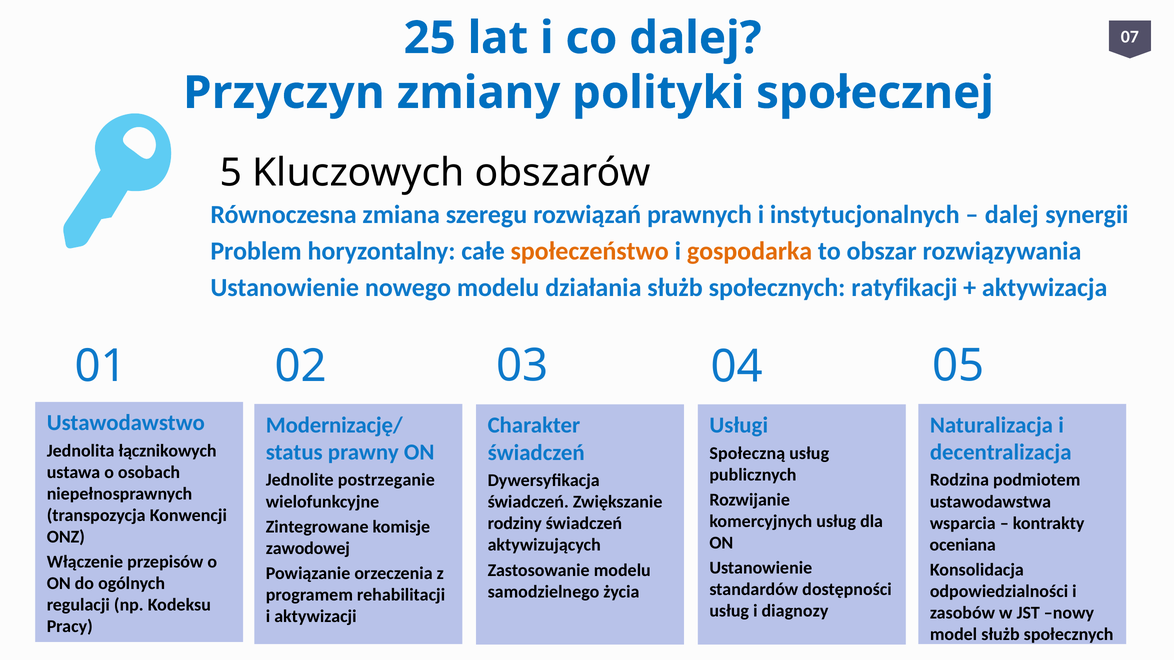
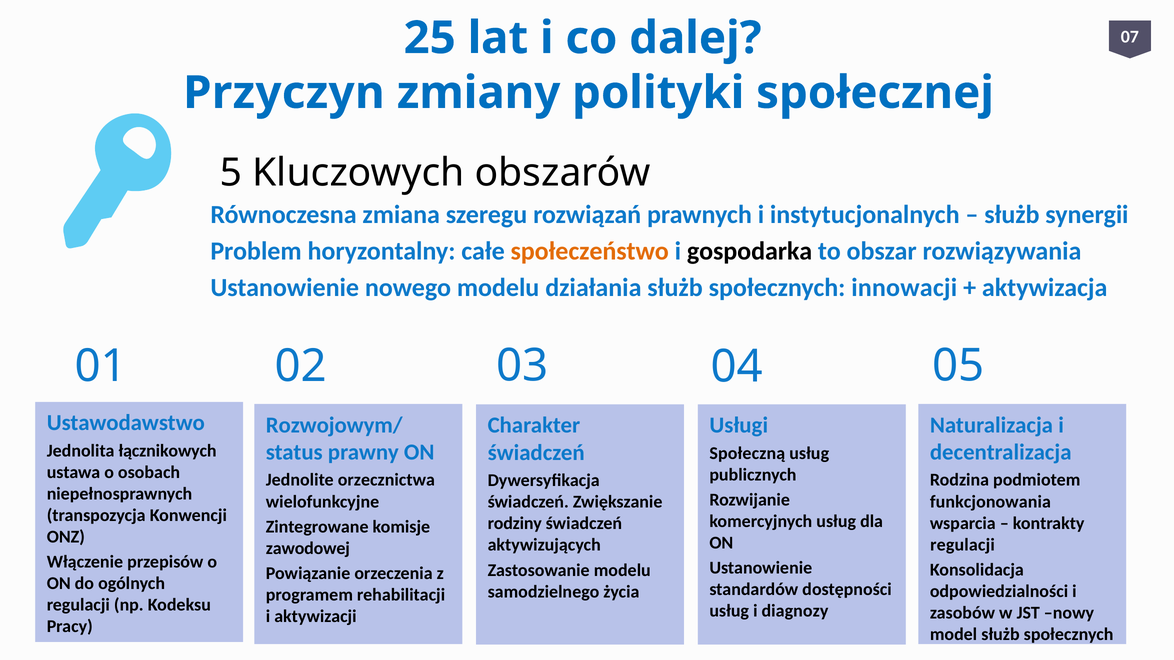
dalej: dalej -> służb (1012, 215)
gospodarka colour: orange -> black (750, 251)
ratyfikacji: ratyfikacji -> innowacji (904, 288)
Modernizację/: Modernizację/ -> Rozwojowym/ (334, 425)
postrzeganie: postrzeganie -> orzecznictwa (386, 480)
ustawodawstwa: ustawodawstwa -> funkcjonowania (990, 502)
oceniana: oceniana -> regulacji (962, 545)
